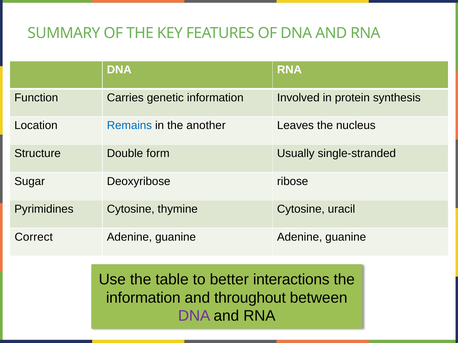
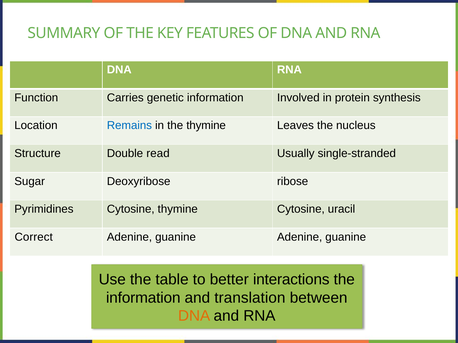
the another: another -> thymine (206, 126)
form: form -> read (158, 154)
throughout: throughout -> translation (250, 298)
DNA colour: purple -> orange (194, 316)
